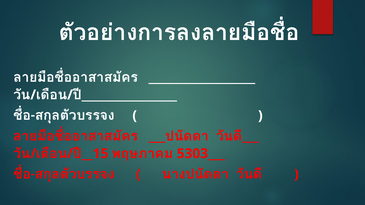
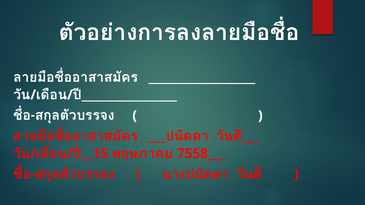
5303___: 5303___ -> 7558___ (201, 154)
